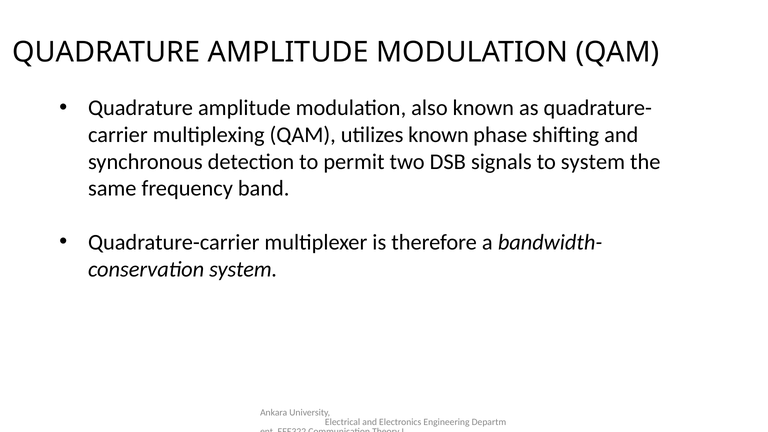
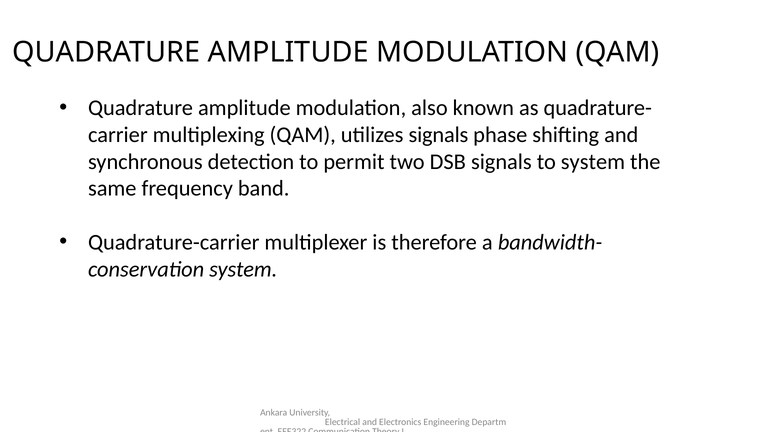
utilizes known: known -> signals (438, 135)
